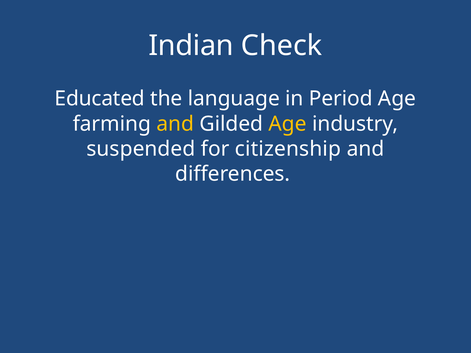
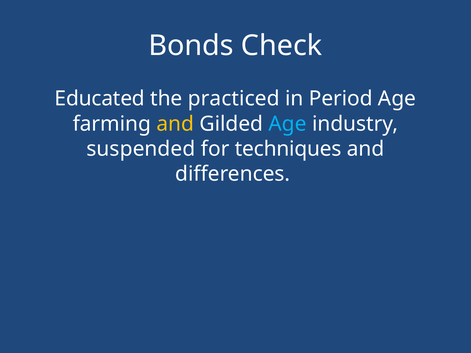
Indian: Indian -> Bonds (191, 46)
language: language -> practiced (234, 99)
Age colour: yellow -> light blue (288, 124)
citizenship: citizenship -> techniques (288, 149)
